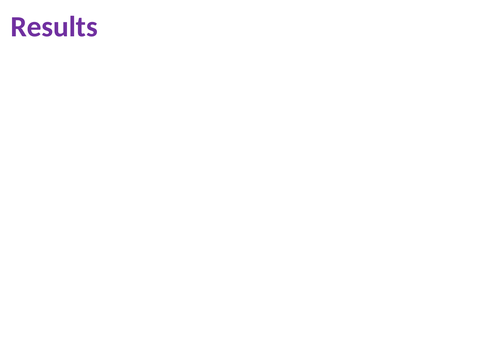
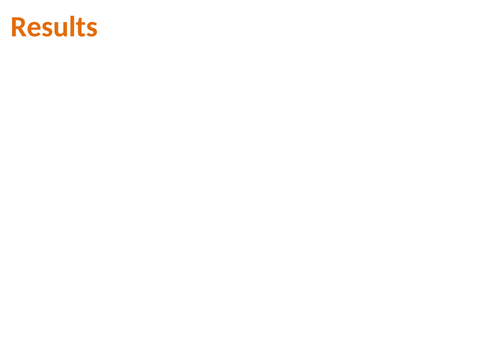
Results colour: purple -> orange (54, 27)
